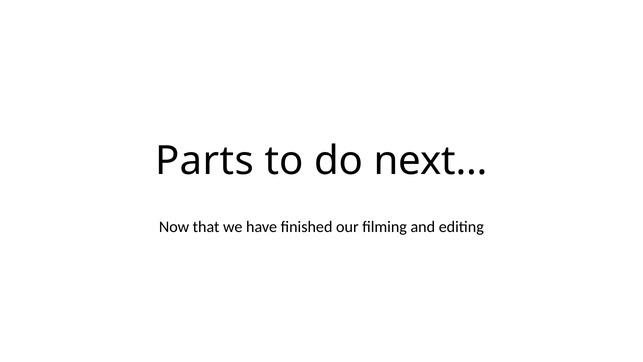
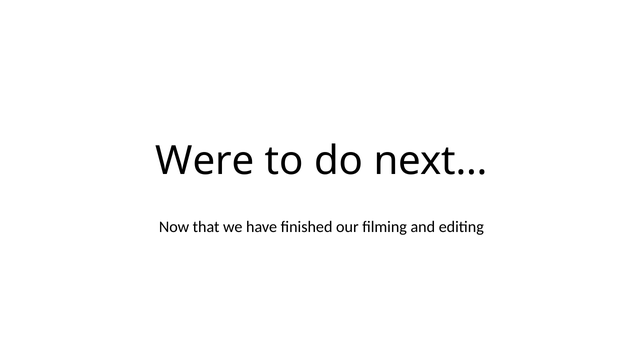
Parts: Parts -> Were (205, 161)
